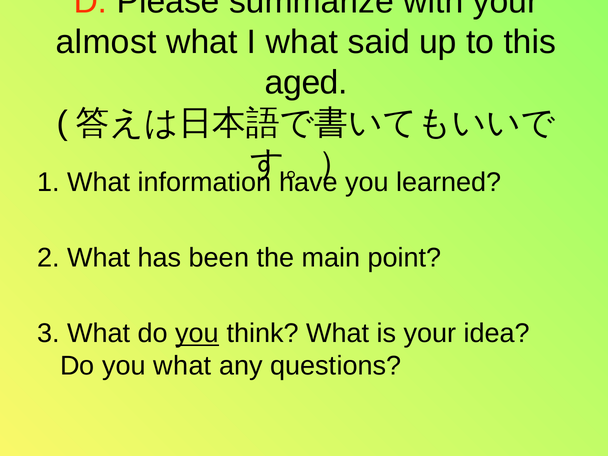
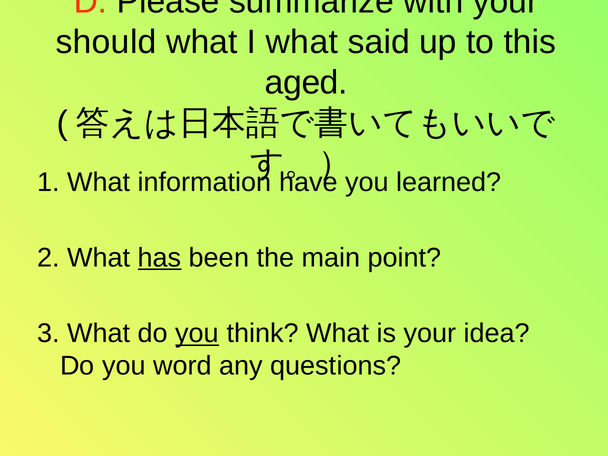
almost: almost -> should (106, 42)
has underline: none -> present (160, 258)
you what: what -> word (183, 366)
